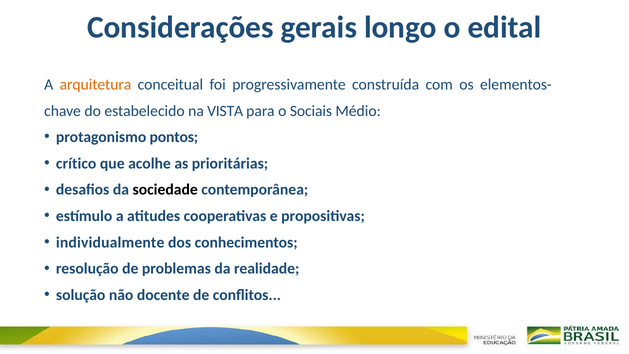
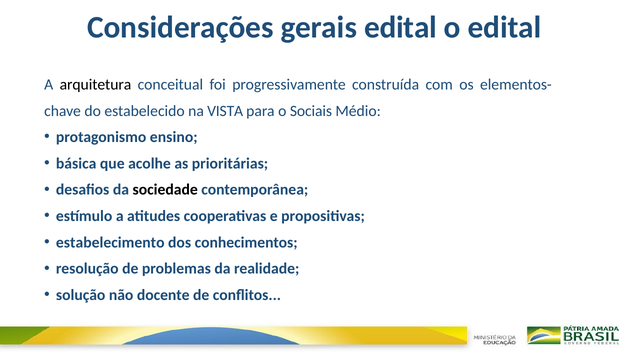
gerais longo: longo -> edital (400, 28)
arquitetura colour: orange -> black (95, 85)
pontos: pontos -> ensino (174, 137)
crítico: crítico -> básica (76, 163)
individualmente: individualmente -> estabelecimento (110, 242)
